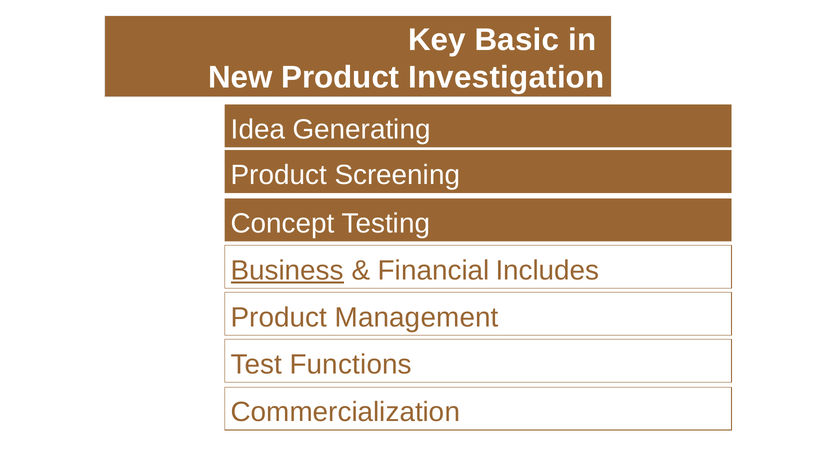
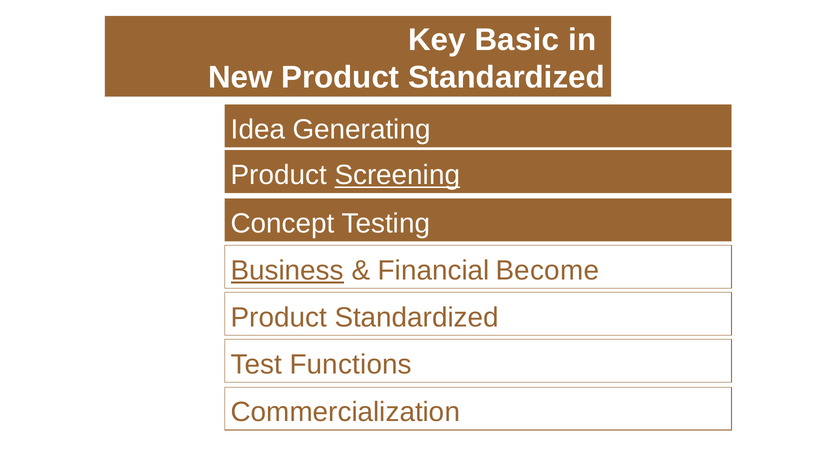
New Product Investigation: Investigation -> Standardized (506, 77)
Screening underline: none -> present (397, 175)
Includes: Includes -> Become (547, 271)
Management: Management -> Standardized (417, 318)
